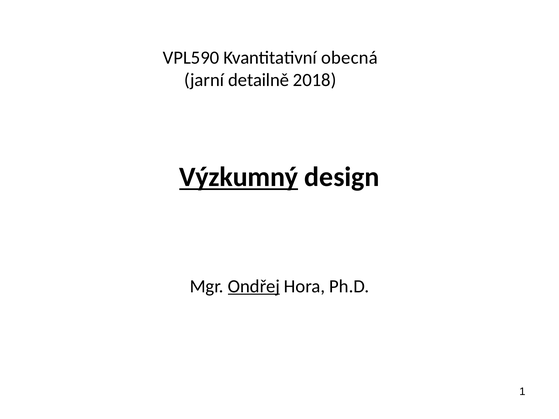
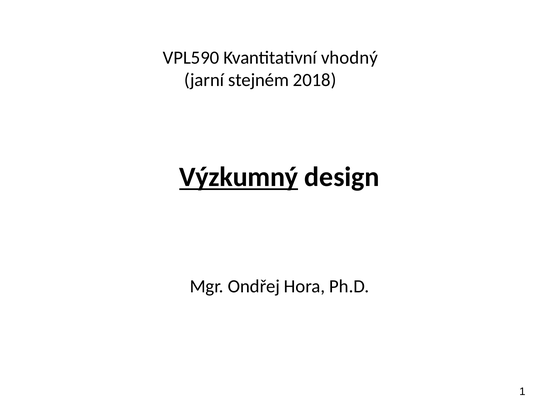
obecná: obecná -> vhodný (350, 58)
detailně: detailně -> stejném (259, 80)
Ondřej underline: present -> none (254, 286)
